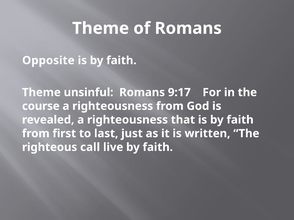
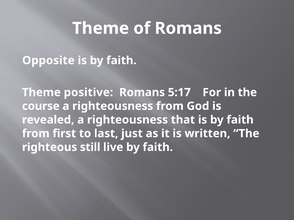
unsinful: unsinful -> positive (88, 93)
9:17: 9:17 -> 5:17 (179, 93)
call: call -> still (90, 148)
